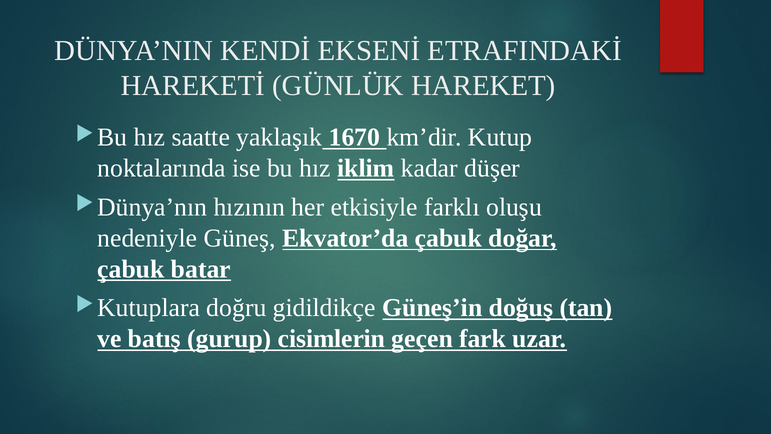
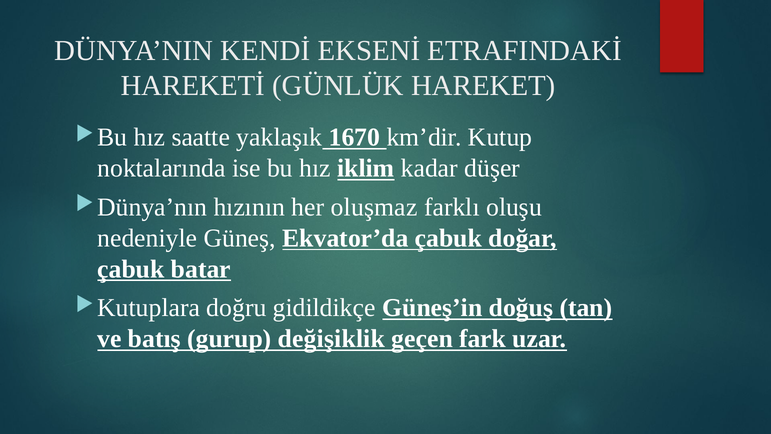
etkisiyle: etkisiyle -> oluşmaz (374, 207)
cisimlerin: cisimlerin -> değişiklik (331, 339)
